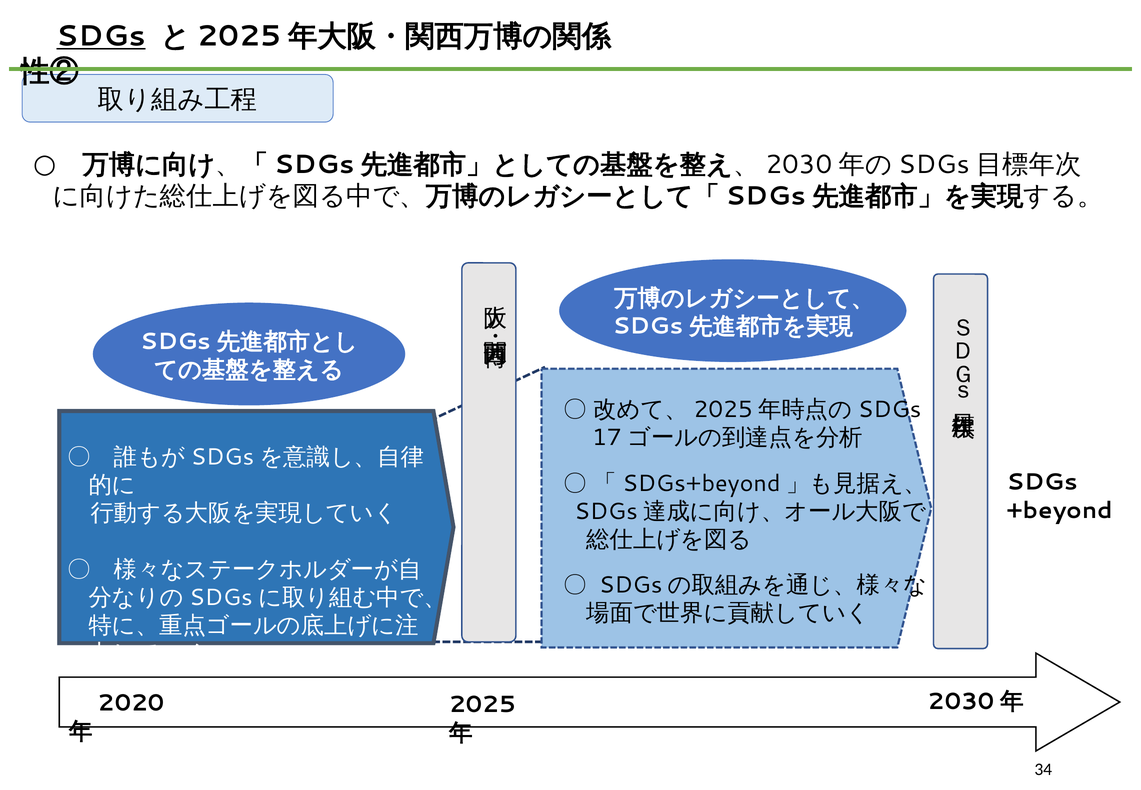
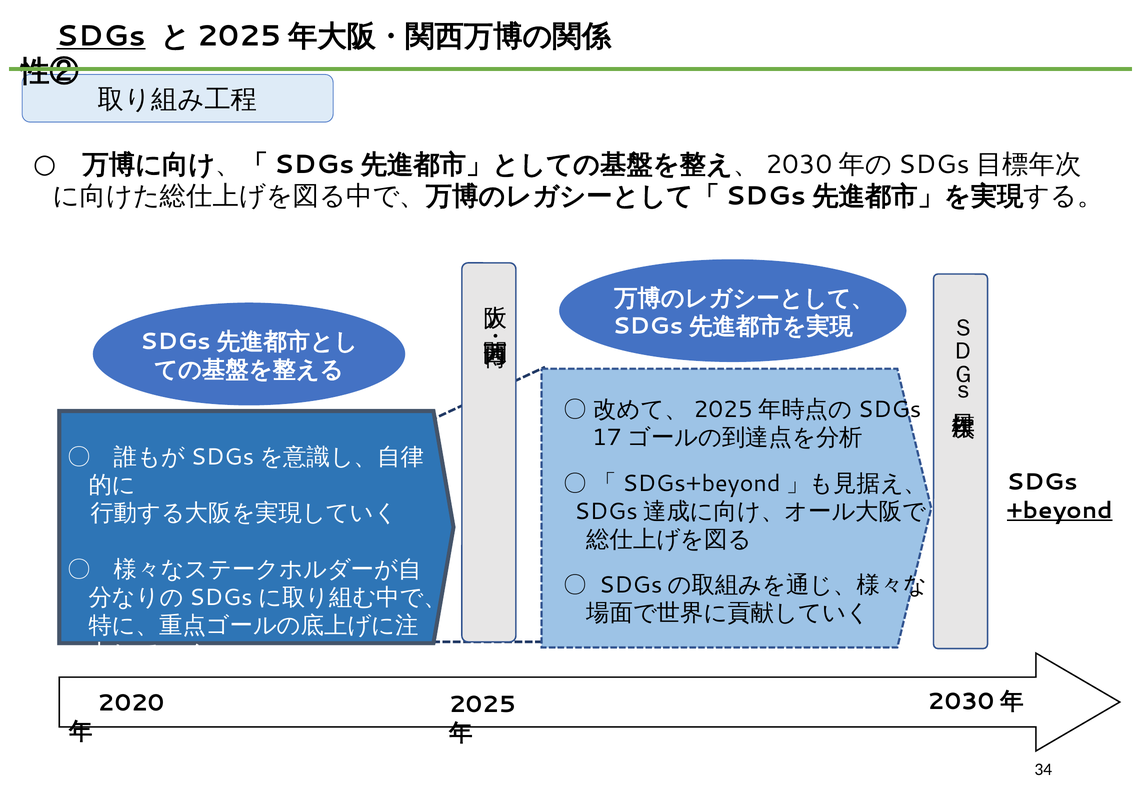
+beyond underline: none -> present (1060, 510)
